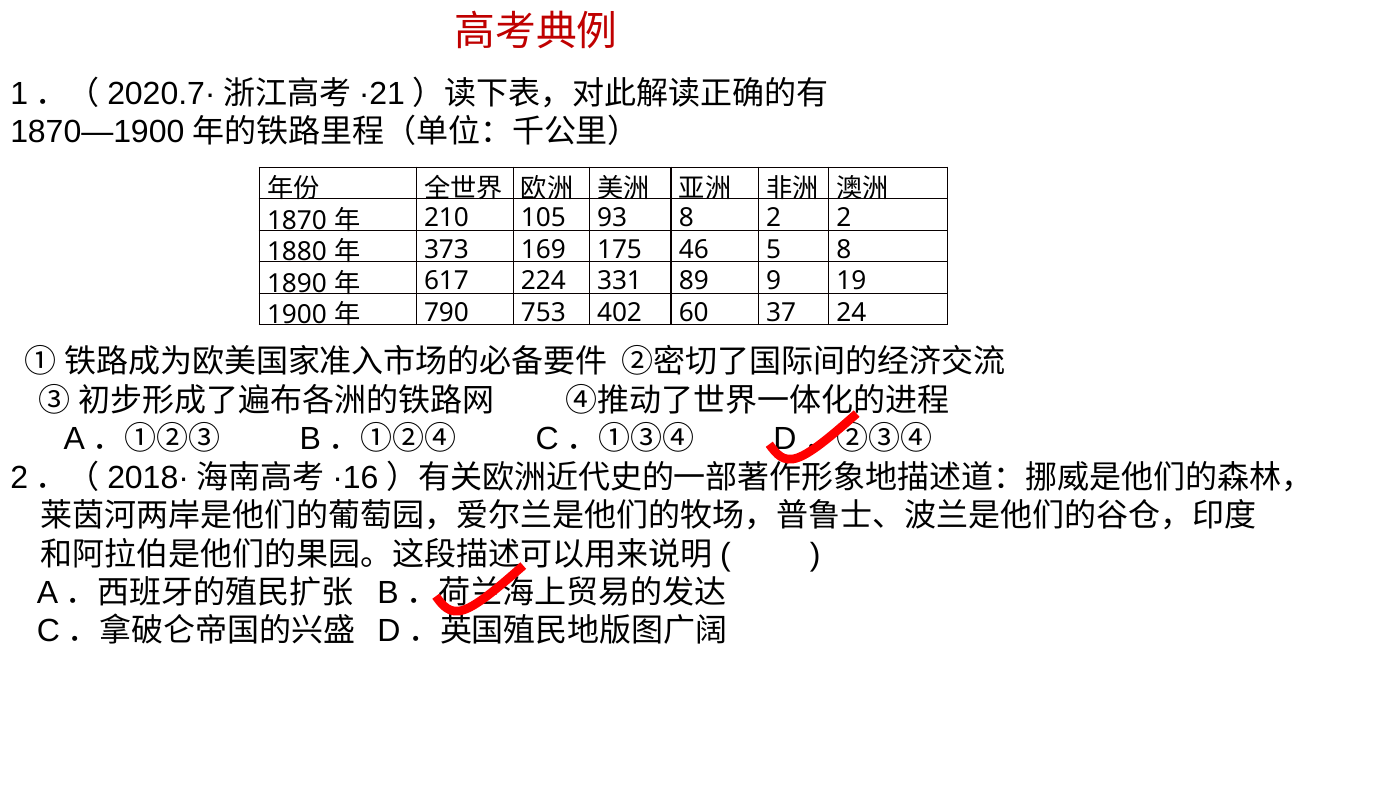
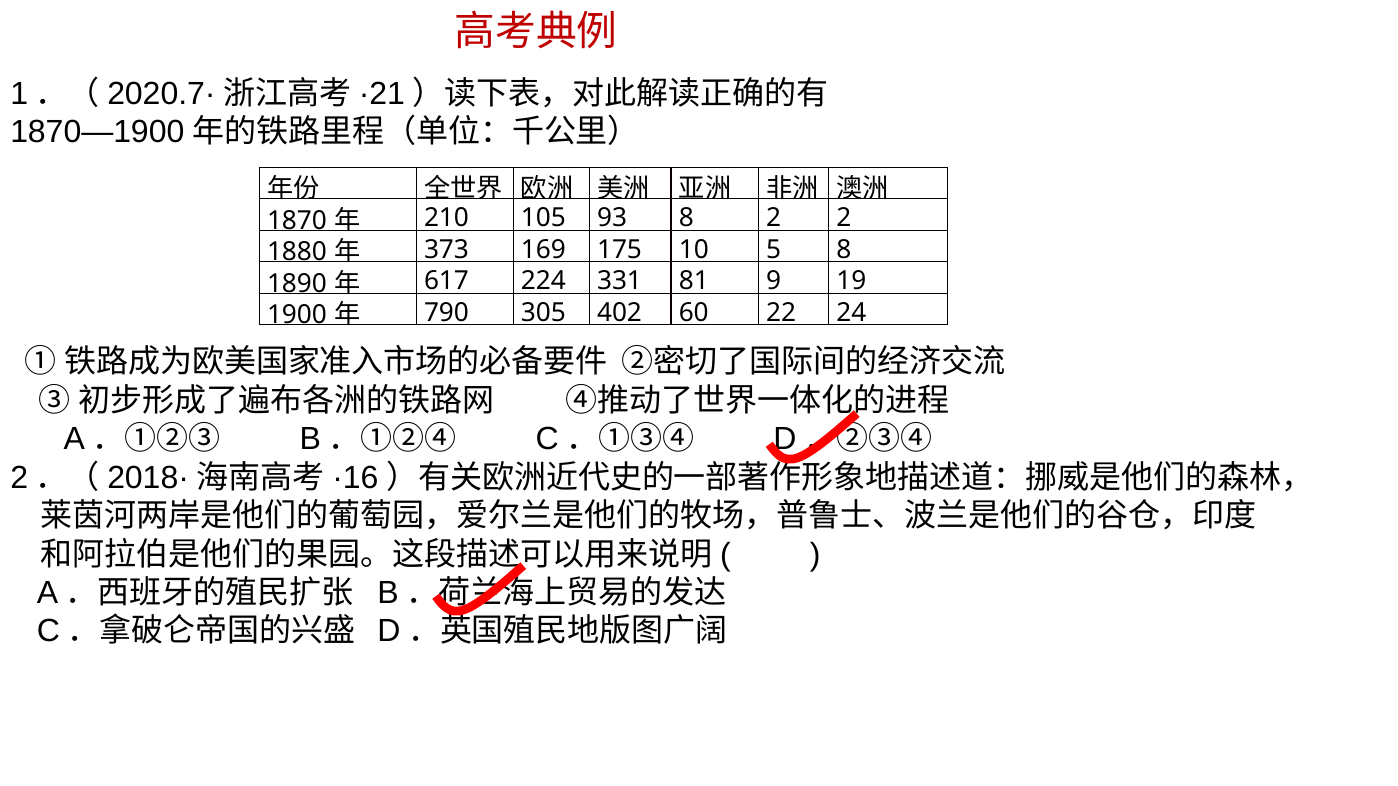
46: 46 -> 10 (694, 250)
89: 89 -> 81 (694, 281)
753: 753 -> 305 (543, 313)
37: 37 -> 22 (781, 313)
